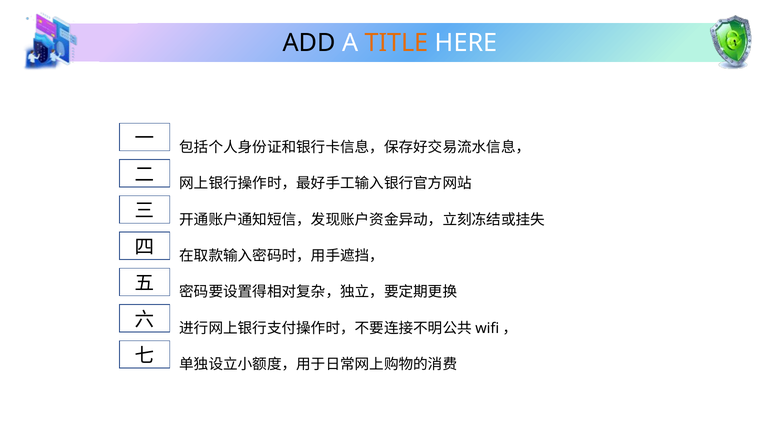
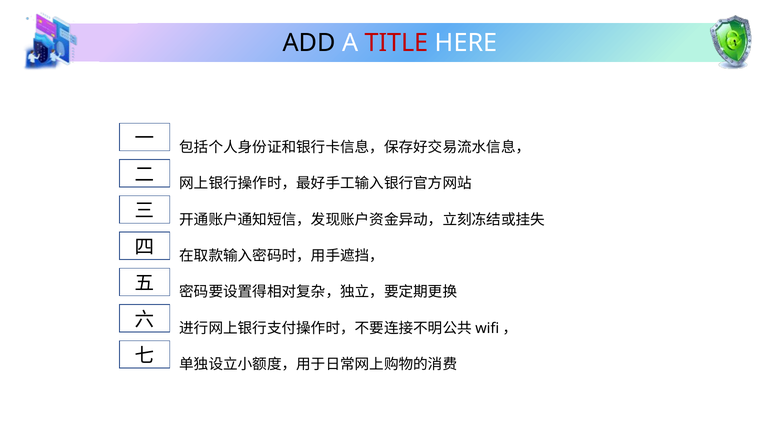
TITLE colour: orange -> red (397, 43)
